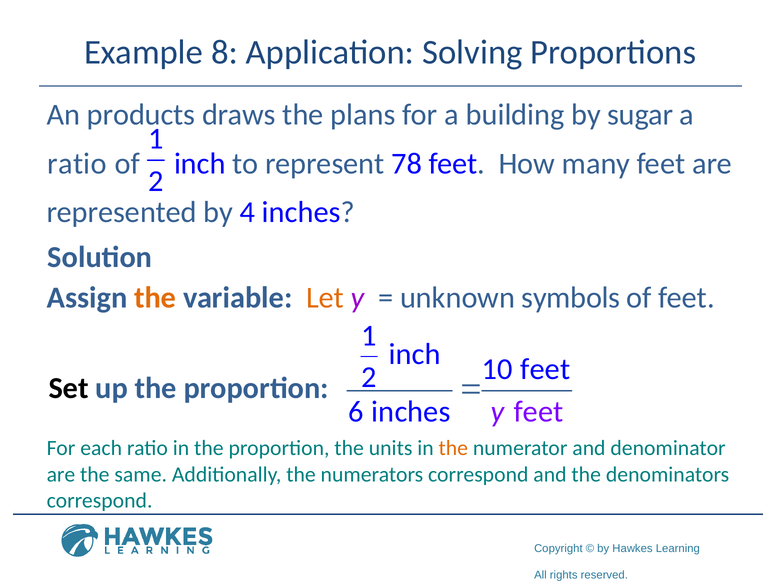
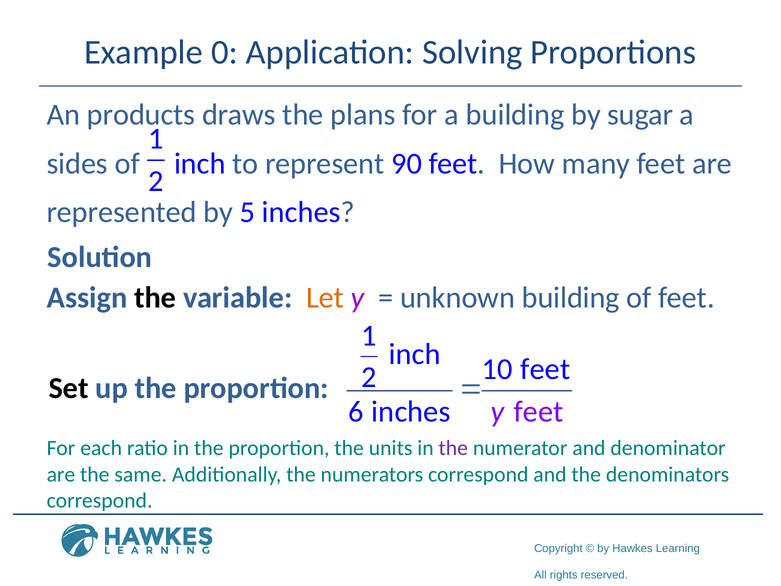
8: 8 -> 0 (225, 53)
ratio: ratio -> sides (77, 163)
78: 78 -> 90 (407, 163)
4: 4 -> 5 (247, 212)
the colour: orange -> black (155, 298)
unknown symbols: symbols -> building (571, 298)
the colour: orange -> purple (453, 448)
